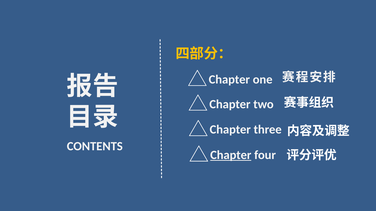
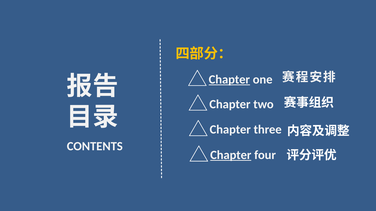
Chapter underline: none -> present (229, 80)
